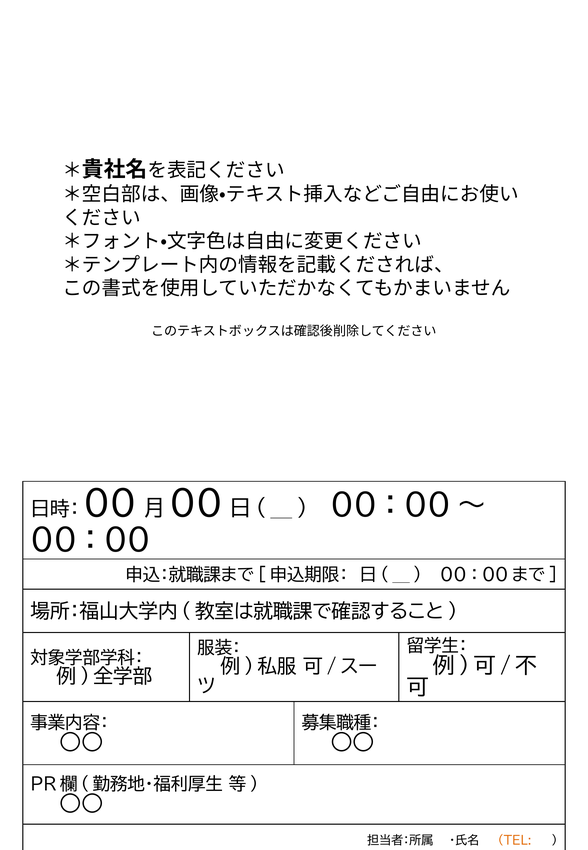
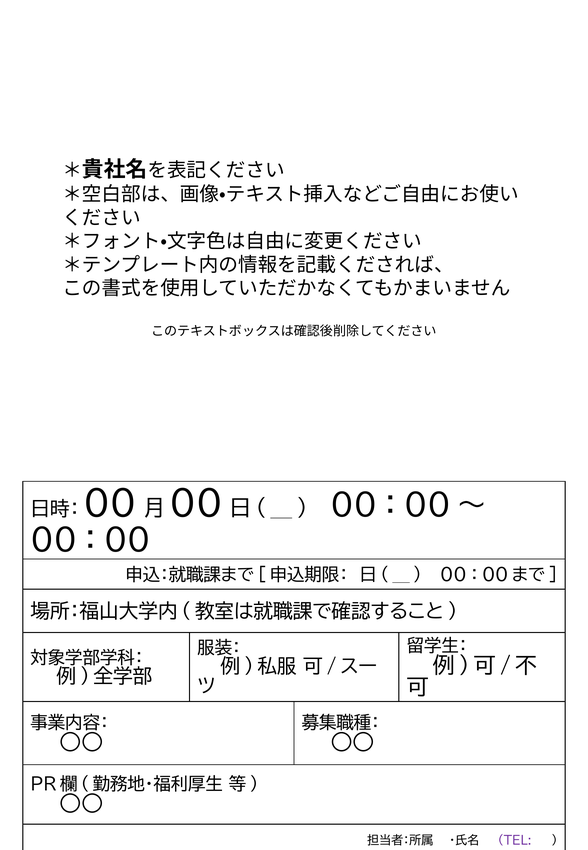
TEL colour: orange -> purple (515, 840)
